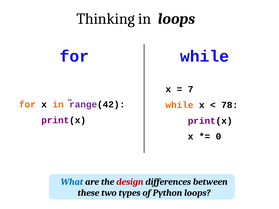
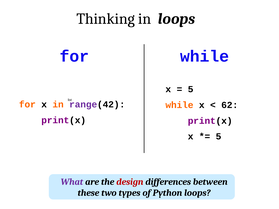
7: 7 -> 5 (191, 89)
78: 78 -> 62 (230, 105)
0: 0 -> 5 (219, 137)
What colour: blue -> purple (72, 182)
